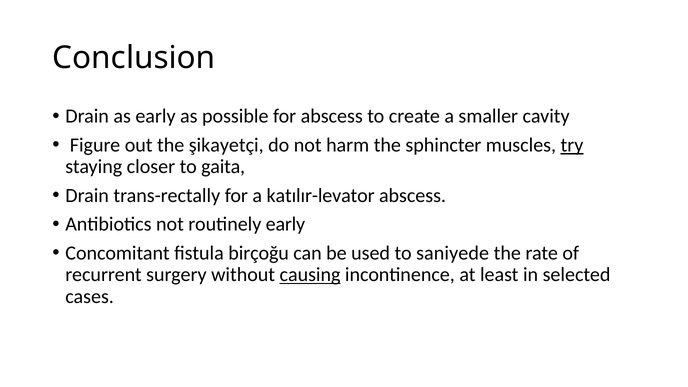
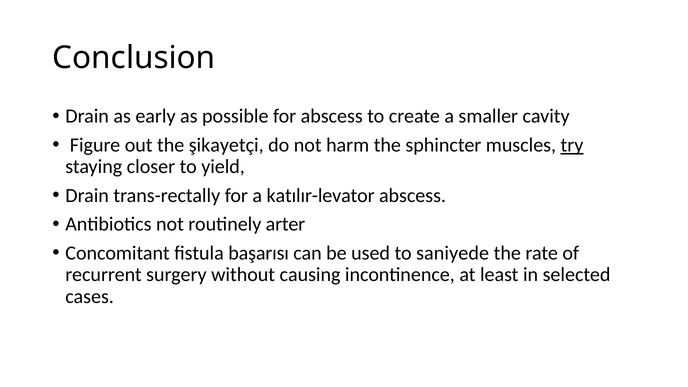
gaita: gaita -> yield (223, 167)
routinely early: early -> arter (285, 224)
birçoğu: birçoğu -> başarısı (259, 253)
causing underline: present -> none (310, 275)
